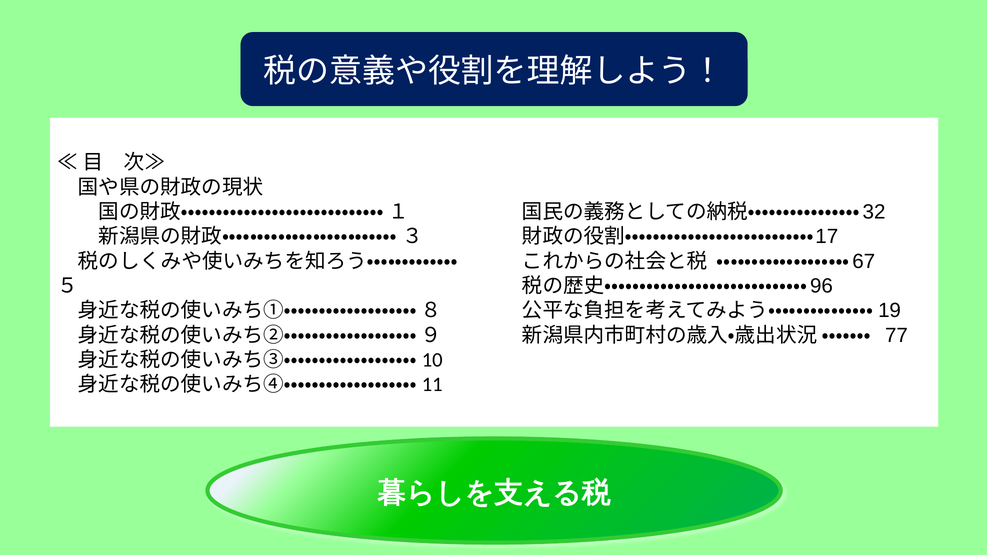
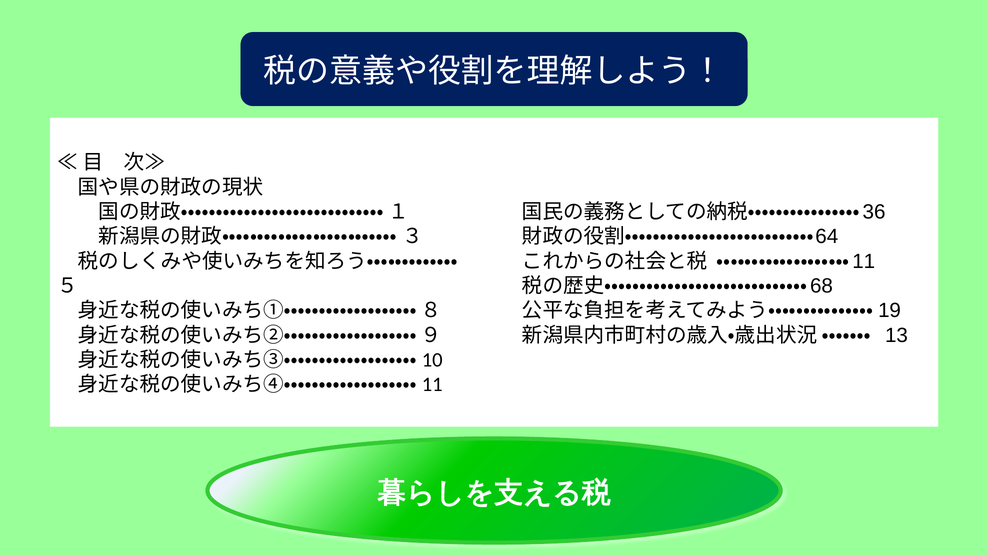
32: 32 -> 36 (874, 212)
17: 17 -> 64 (827, 237)
67: 67 -> 11 (864, 261)
96: 96 -> 68 (821, 286)
77: 77 -> 13 (896, 335)
